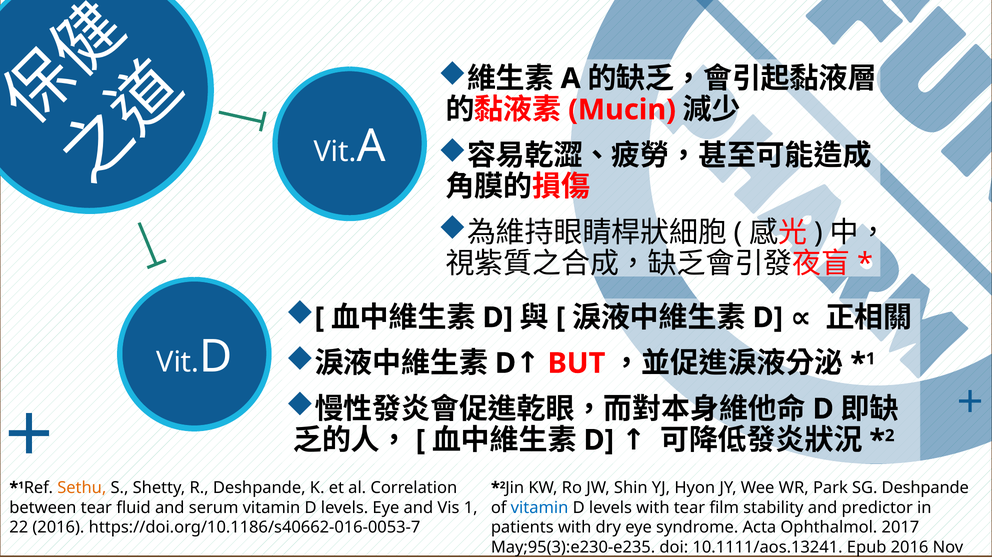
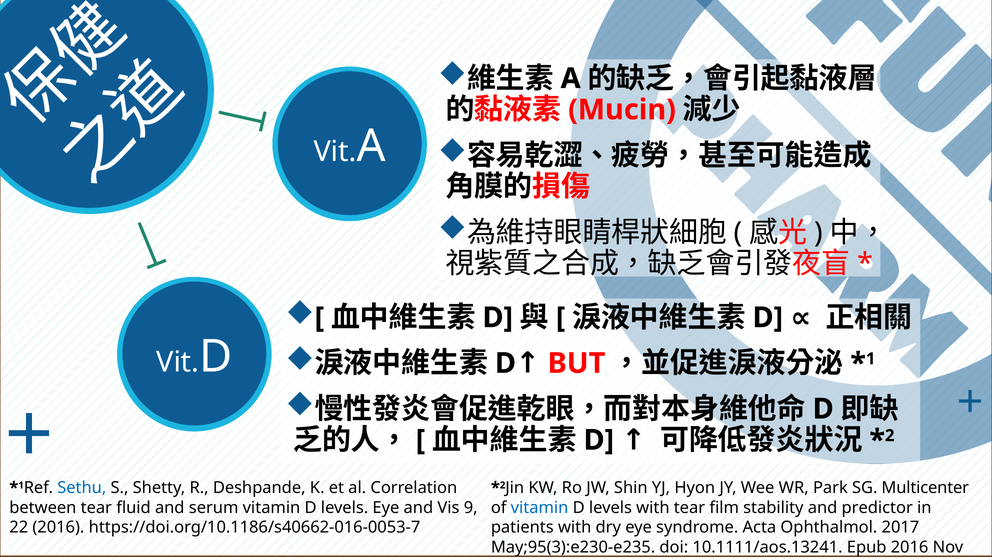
Sethu colour: orange -> blue (82, 488)
SG Deshpande: Deshpande -> Multicenter (925, 488)
Vis 1: 1 -> 9 (471, 508)
